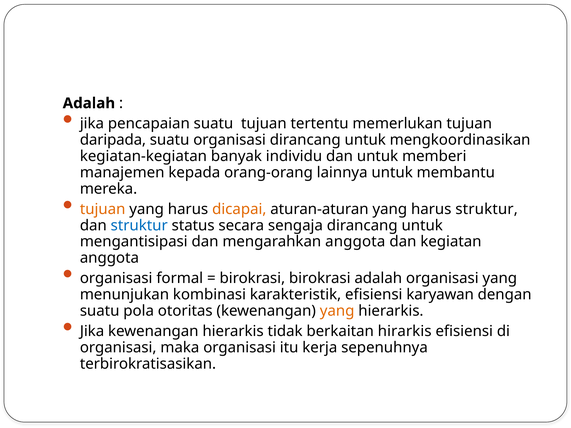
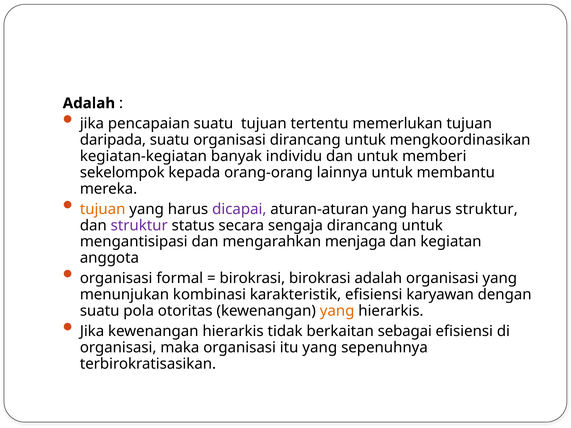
manajemen: manajemen -> sekelompok (122, 173)
dicapai colour: orange -> purple (239, 209)
struktur colour: blue -> purple (139, 226)
mengarahkan anggota: anggota -> menjaga (355, 242)
hirarkis: hirarkis -> sebagai (405, 331)
itu kerja: kerja -> yang (320, 348)
